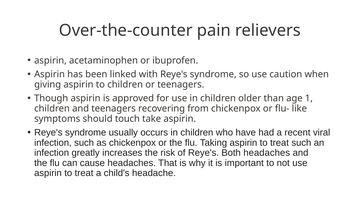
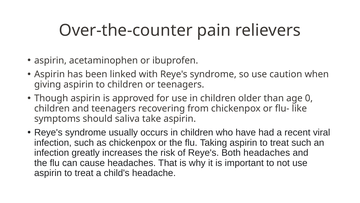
1: 1 -> 0 (309, 98)
touch: touch -> saliva (127, 118)
